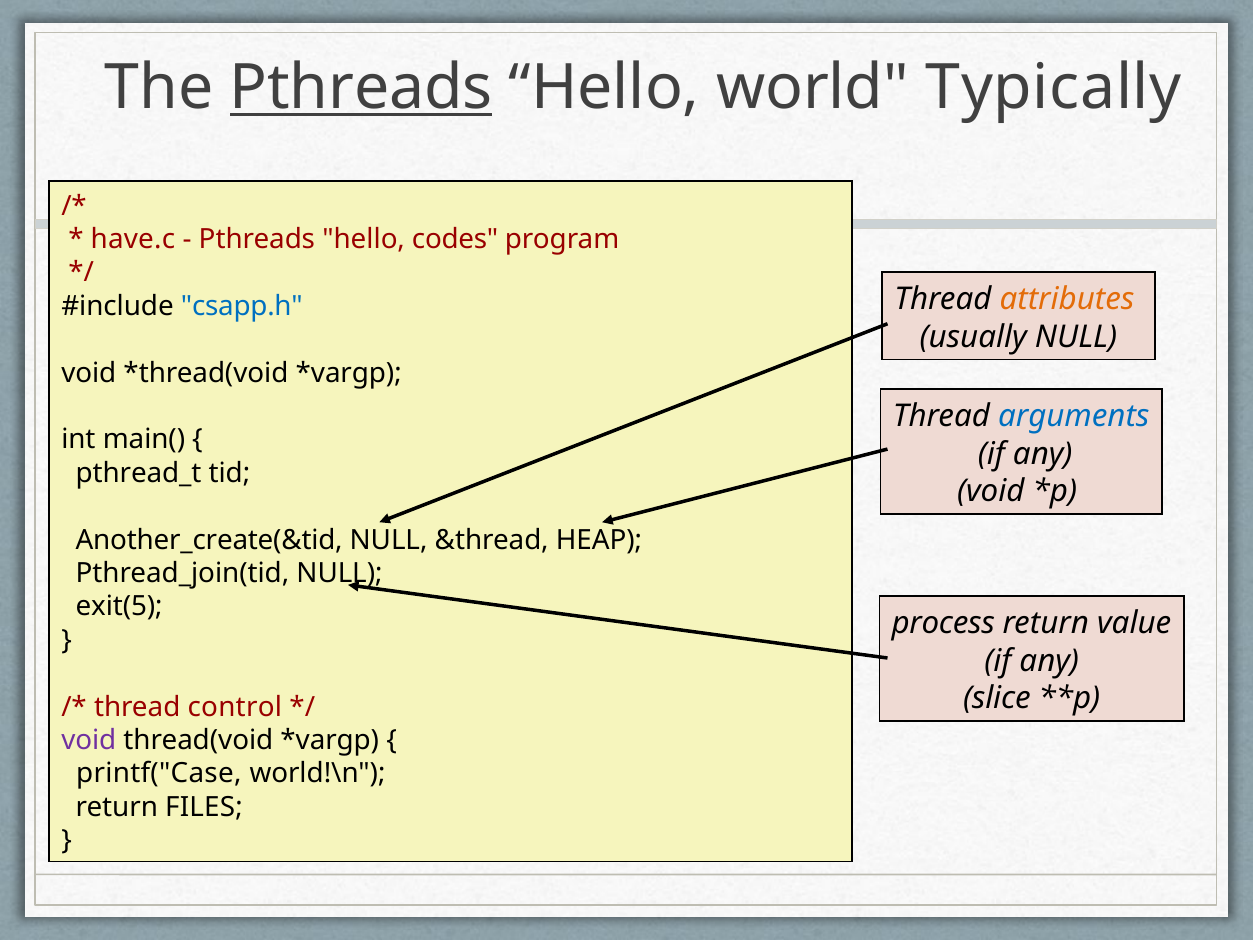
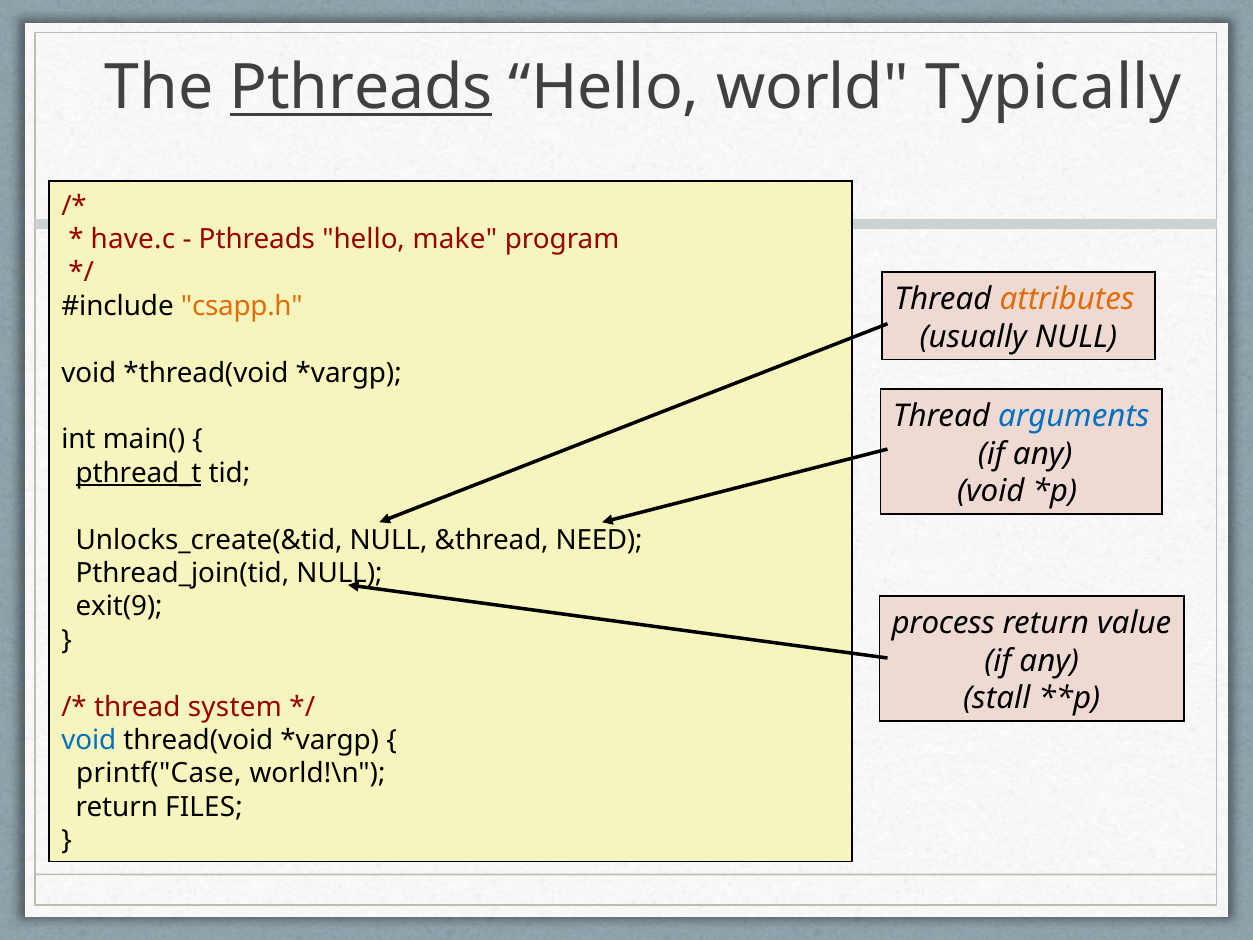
codes: codes -> make (455, 239)
csapp.h colour: blue -> orange (242, 306)
pthread_t underline: none -> present (139, 473)
Another_create(&tid: Another_create(&tid -> Unlocks_create(&tid (209, 540)
HEAP: HEAP -> NEED (599, 540)
exit(5: exit(5 -> exit(9 (119, 607)
slice: slice -> stall (997, 698)
control: control -> system (235, 707)
void colour: purple -> blue (89, 740)
